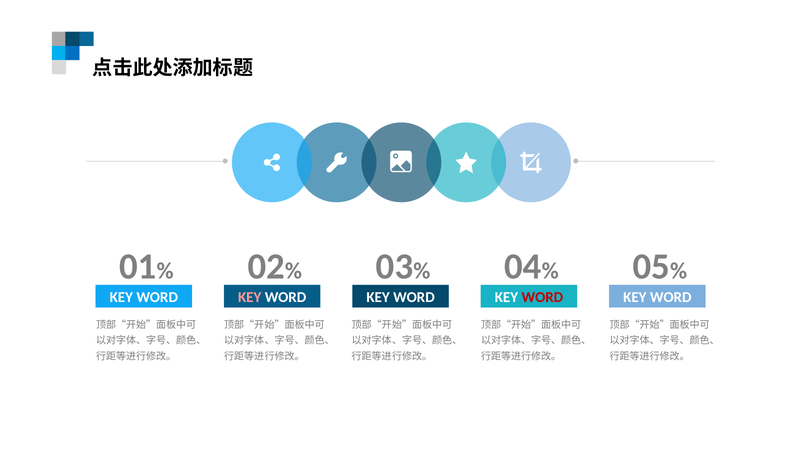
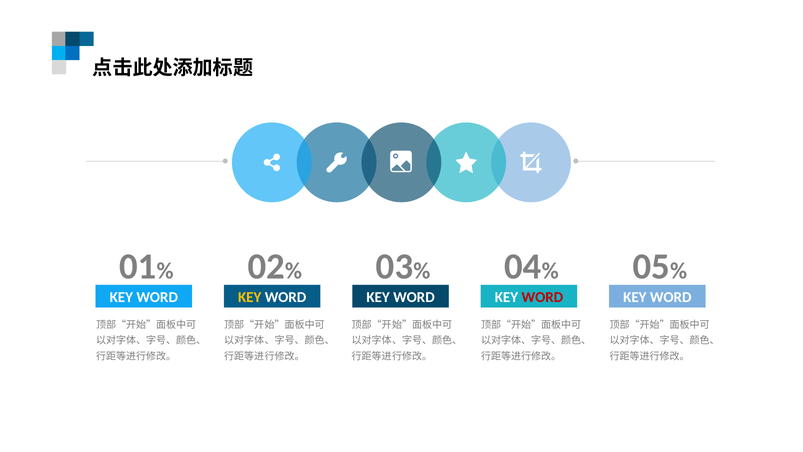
KEY colour: pink -> yellow (250, 297)
